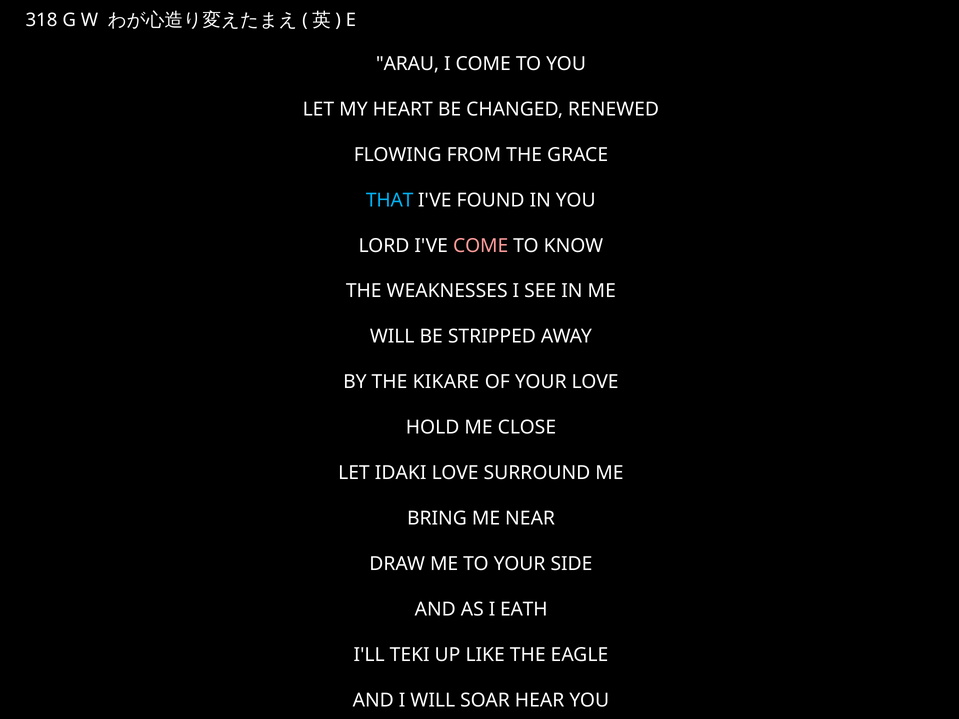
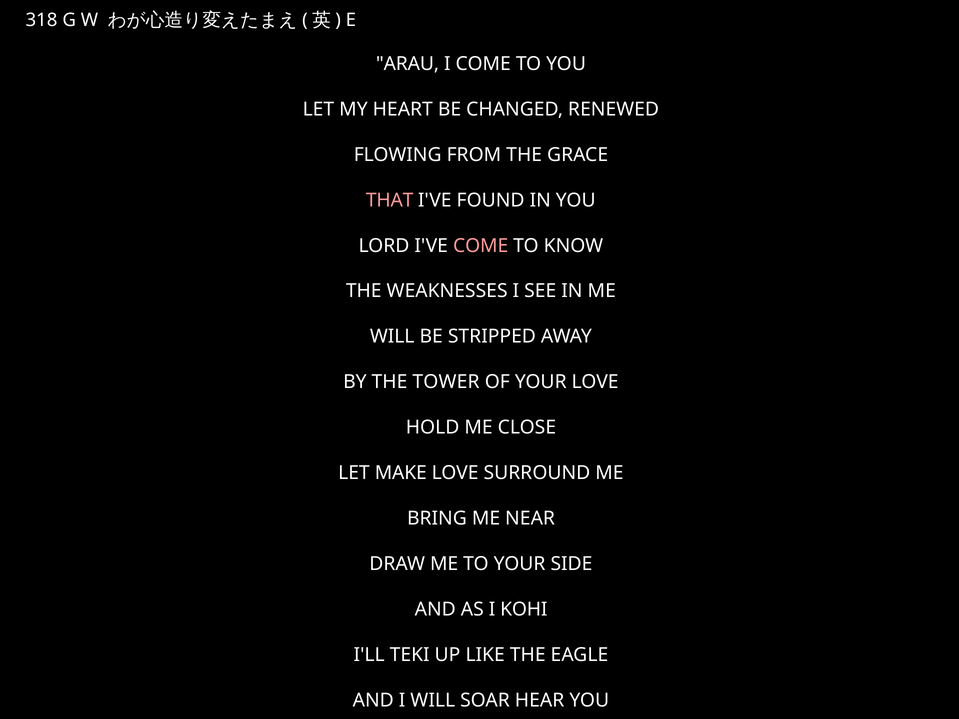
THAT colour: light blue -> pink (390, 200)
KIKARE: KIKARE -> TOWER (446, 382)
IDAKI: IDAKI -> MAKE (401, 473)
EATH: EATH -> KOHI (524, 609)
